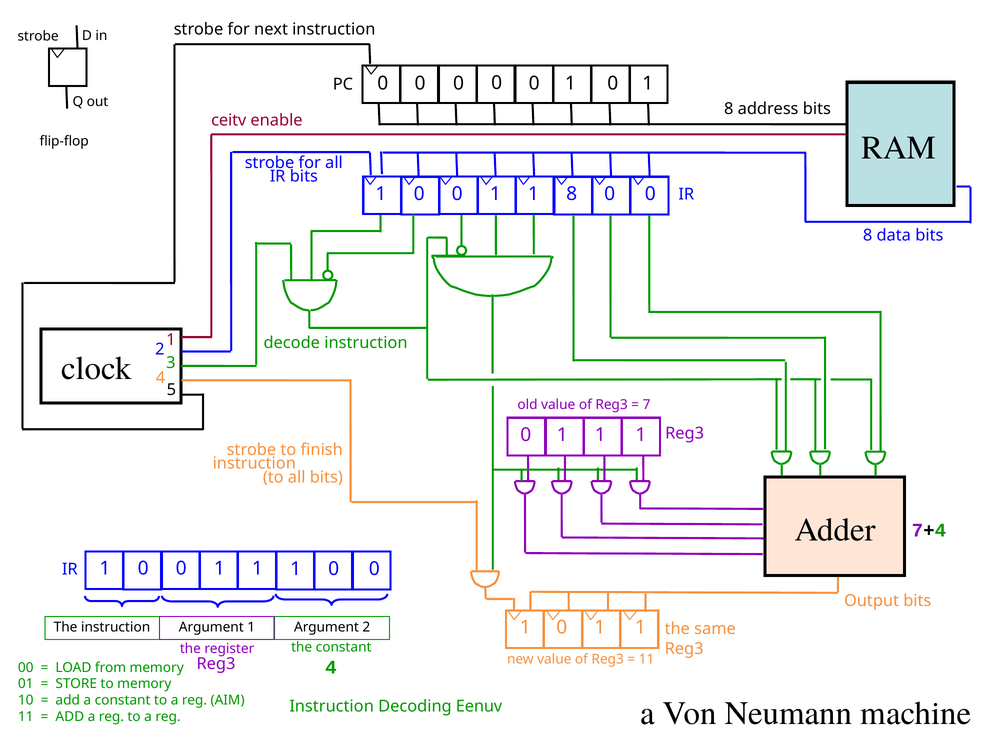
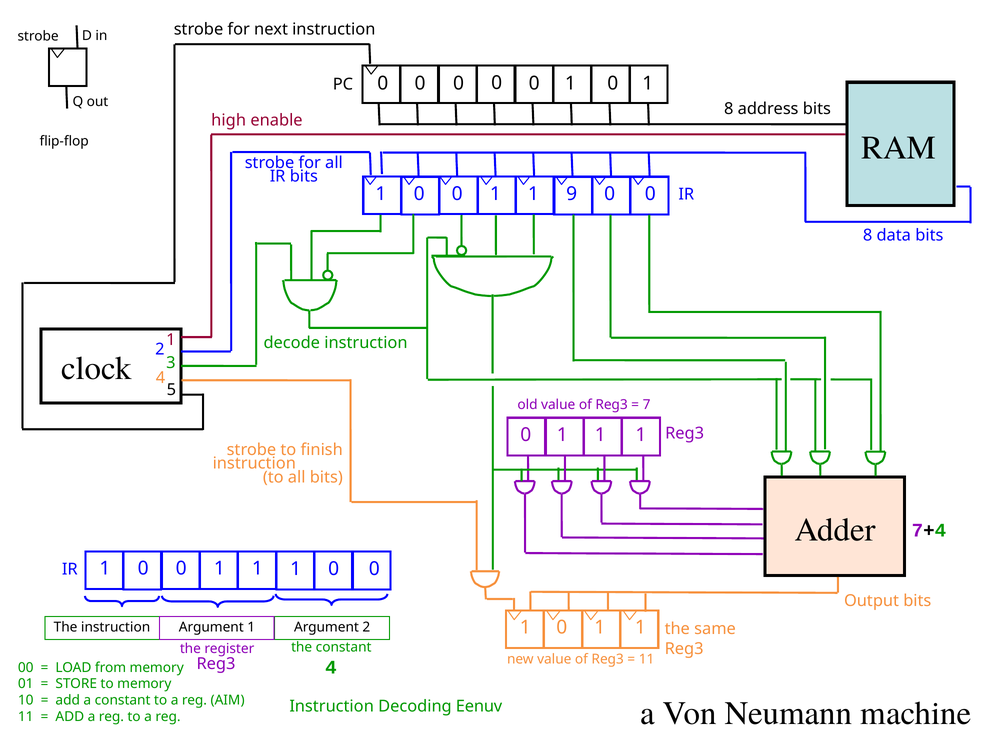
ceitv: ceitv -> high (229, 120)
1 8: 8 -> 9 (572, 194)
